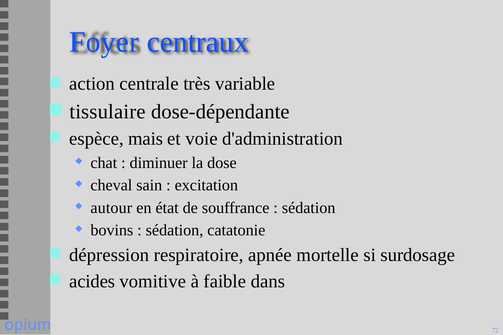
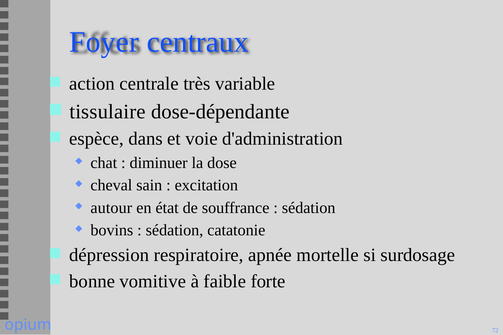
mais: mais -> dans (146, 139)
acides: acides -> bonne (92, 281)
dans: dans -> forte (268, 281)
